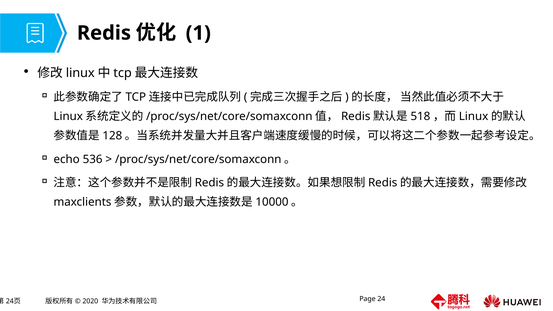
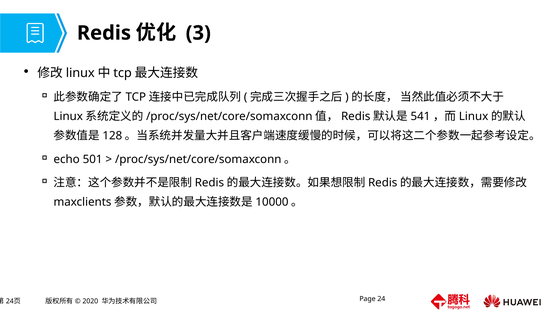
1: 1 -> 3 (198, 33)
518: 518 -> 541 (420, 116)
536: 536 -> 501 (93, 159)
